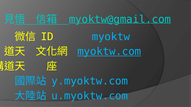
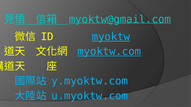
myoktw underline: none -> present (111, 37)
